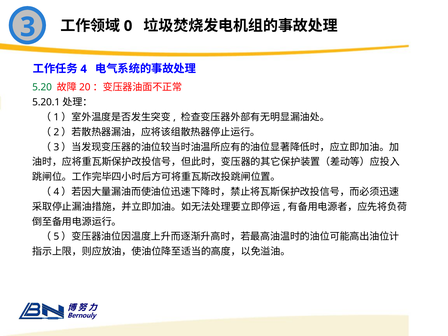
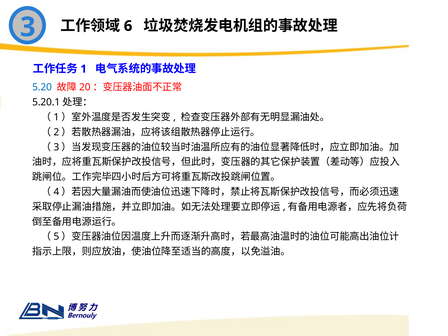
0: 0 -> 6 (128, 26)
4: 4 -> 1 (84, 69)
5.20 colour: green -> blue (42, 87)
